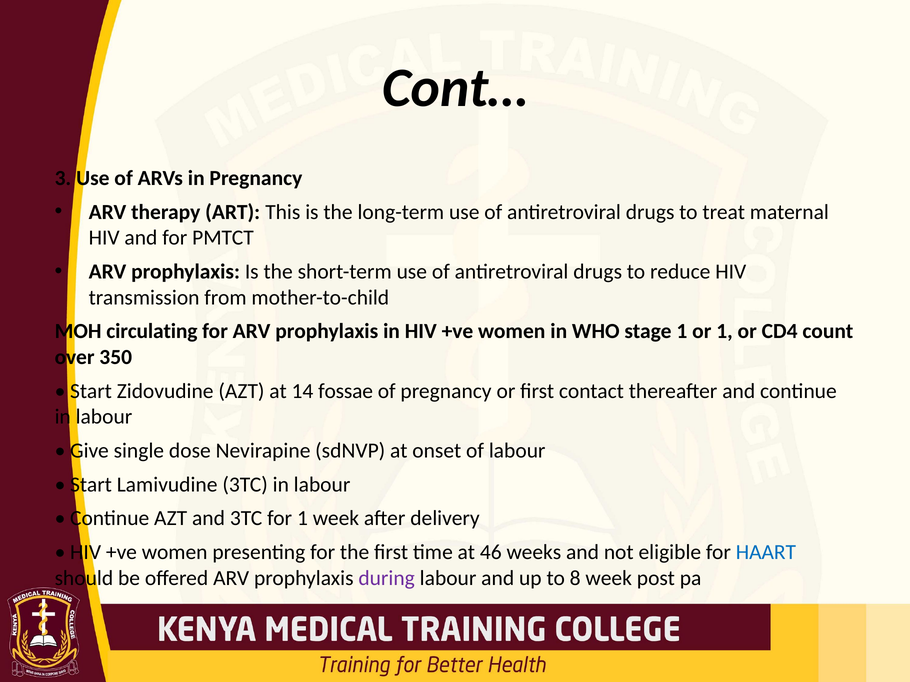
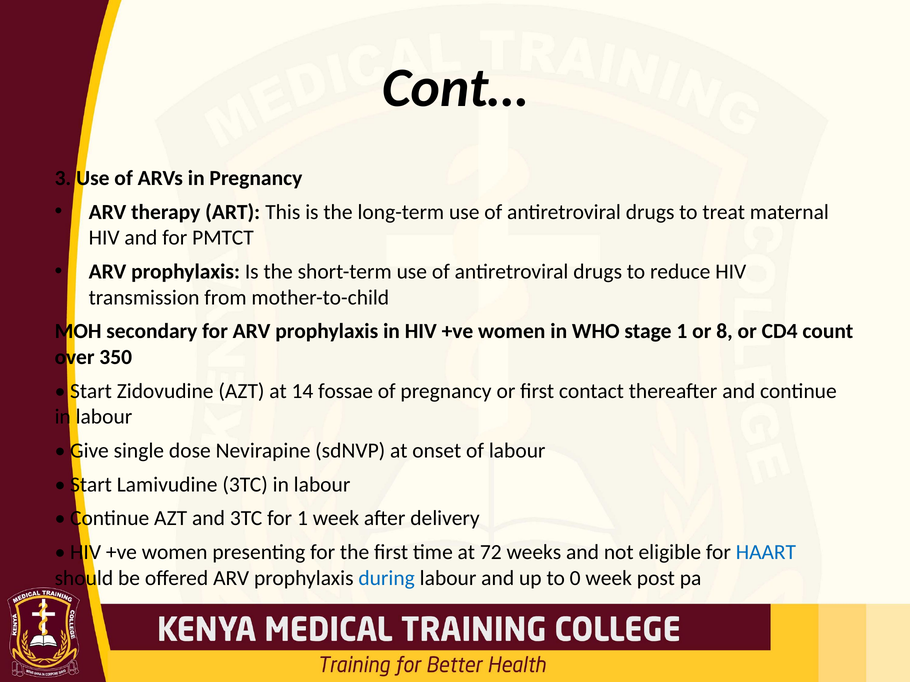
circulating: circulating -> secondary (152, 332)
or 1: 1 -> 8 (725, 332)
46: 46 -> 72 (491, 553)
during colour: purple -> blue (387, 578)
8: 8 -> 0 (575, 578)
